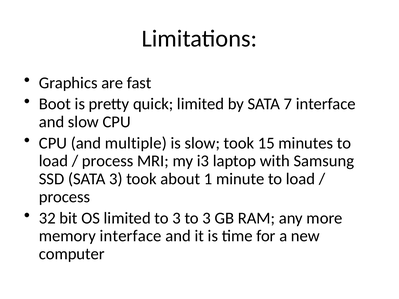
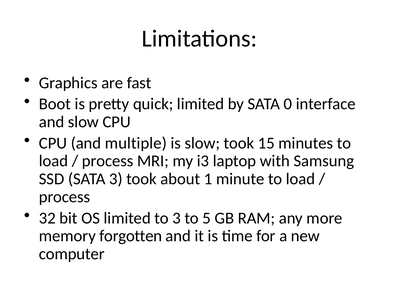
7: 7 -> 0 (288, 104)
3 to 3: 3 -> 5 (207, 218)
memory interface: interface -> forgotten (131, 236)
